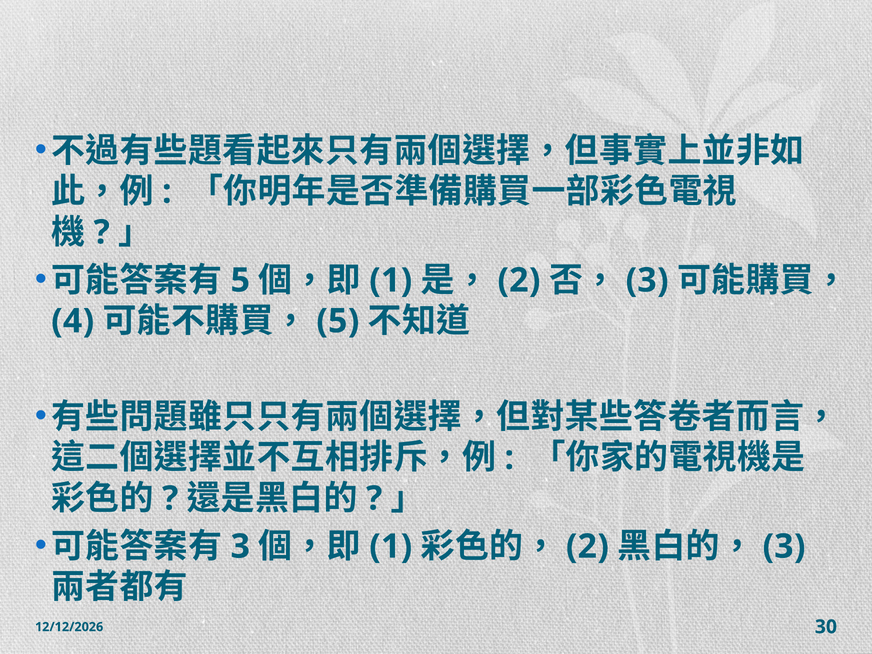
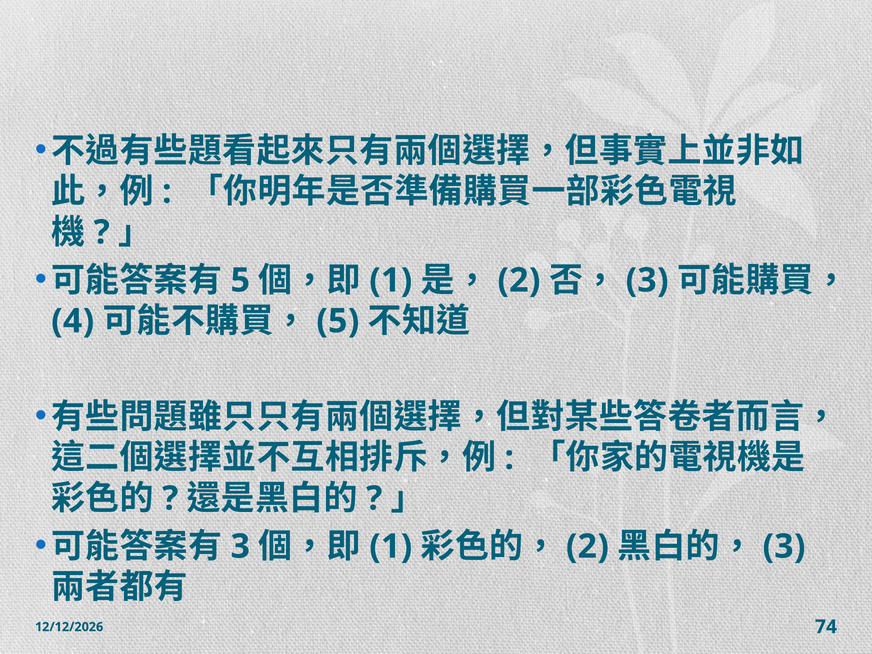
30: 30 -> 74 (826, 627)
